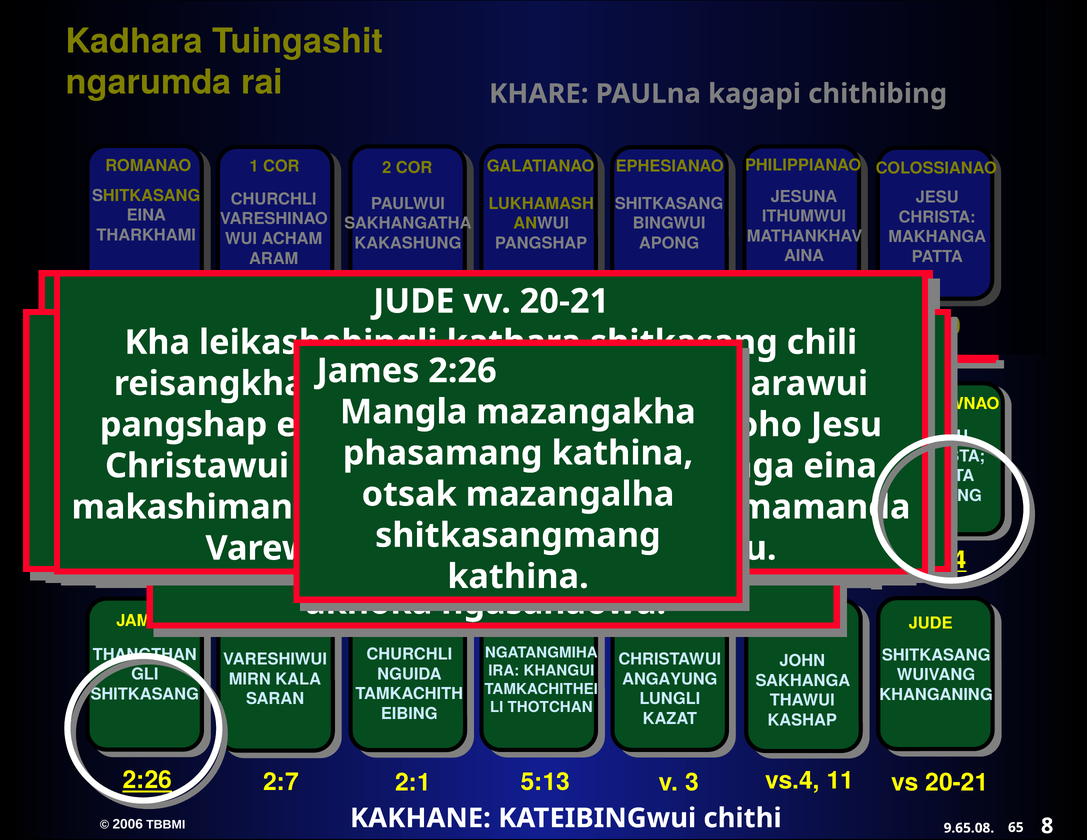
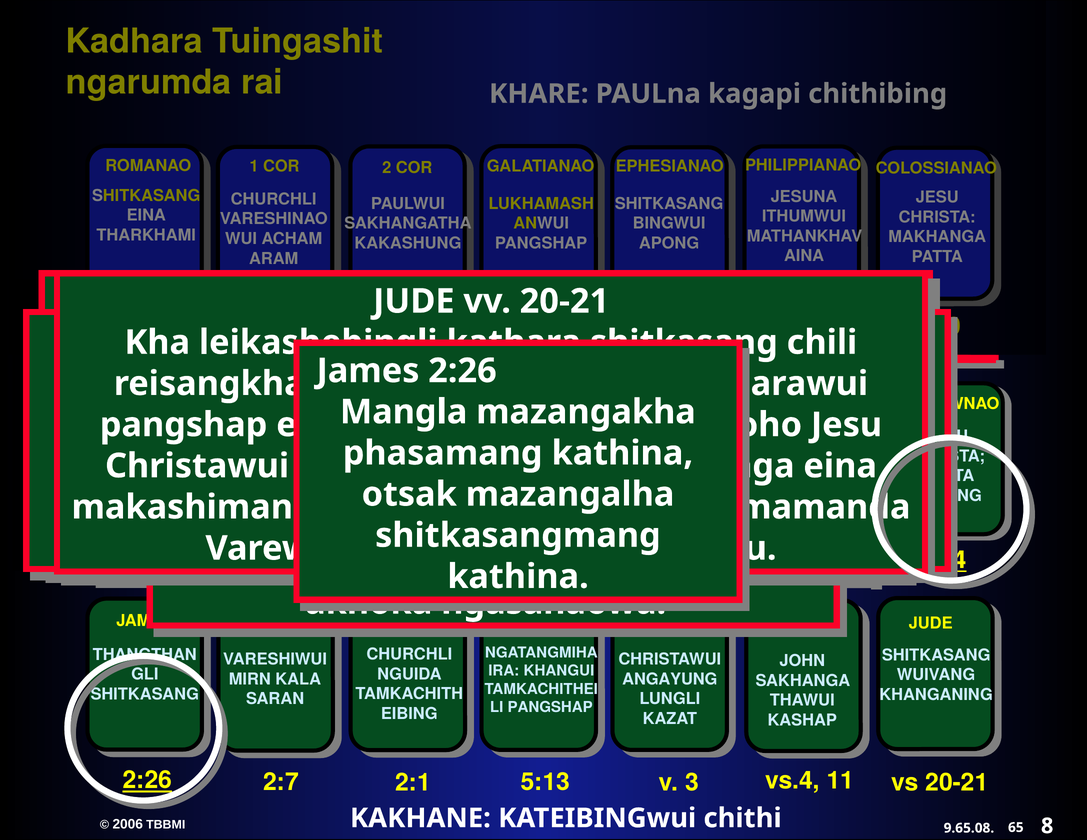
THOTCHAN: THOTCHAN -> PANGSHAP (550, 707)
